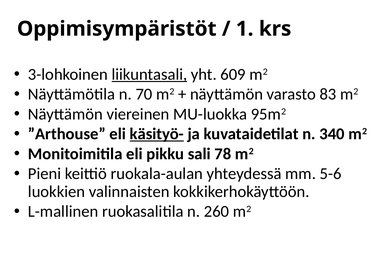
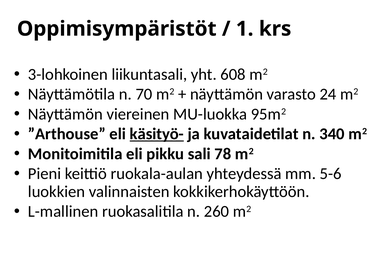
liikuntasali underline: present -> none (149, 74)
609: 609 -> 608 (233, 74)
83: 83 -> 24 (328, 94)
